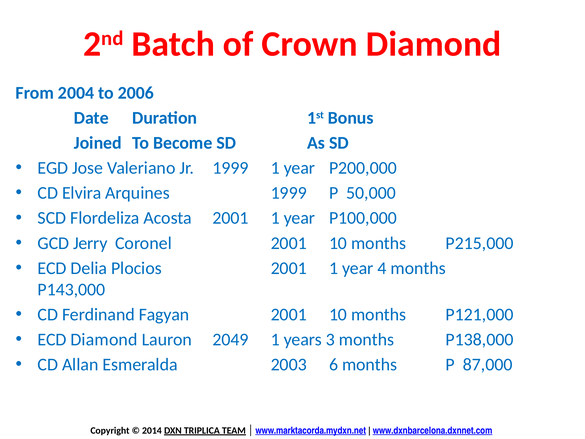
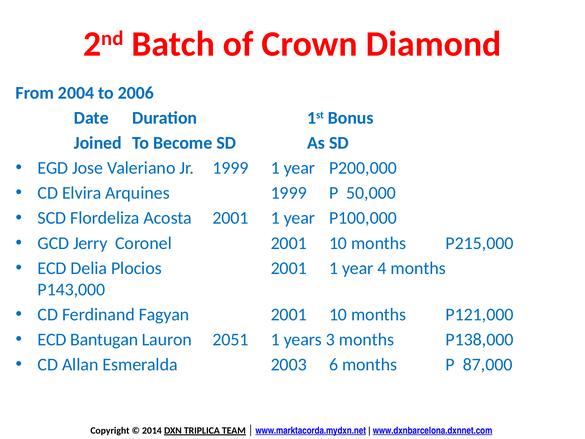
ECD Diamond: Diamond -> Bantugan (104, 339)
2049: 2049 -> 2051 (230, 339)
